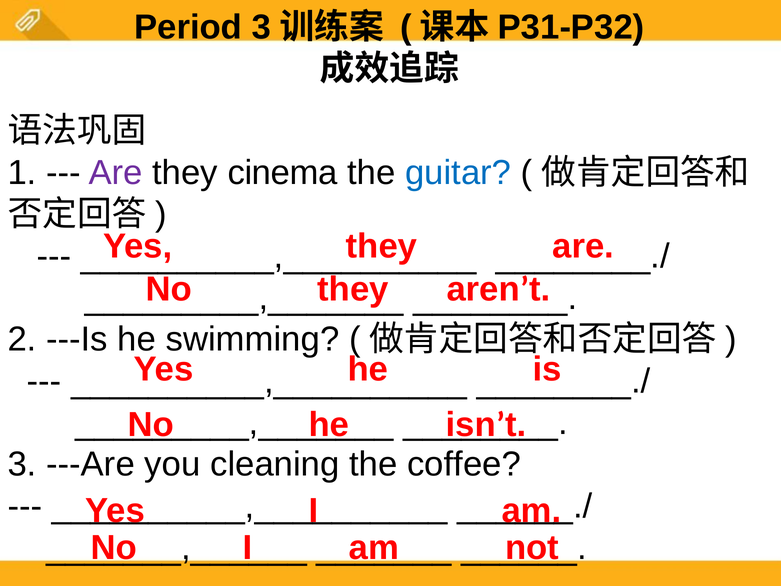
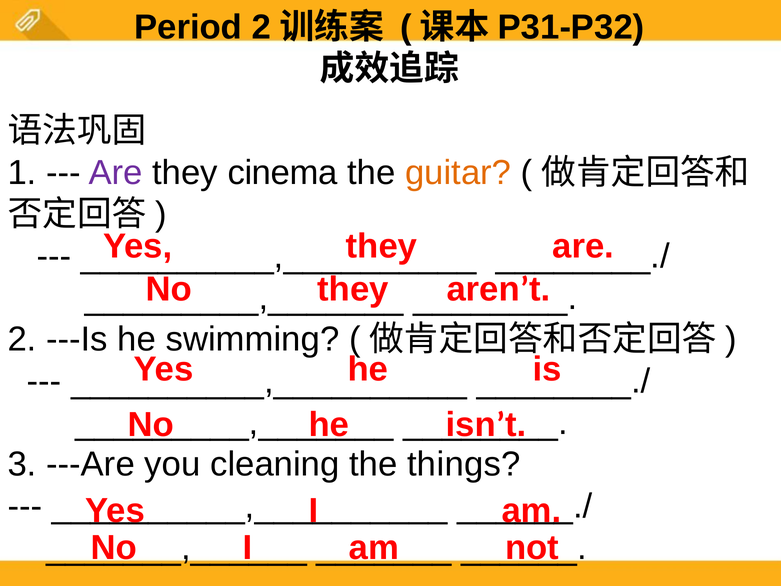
Period 3: 3 -> 2 (262, 27)
guitar colour: blue -> orange (458, 173)
coffee: coffee -> things (464, 464)
